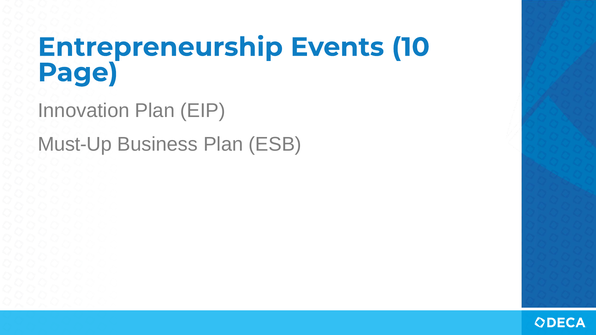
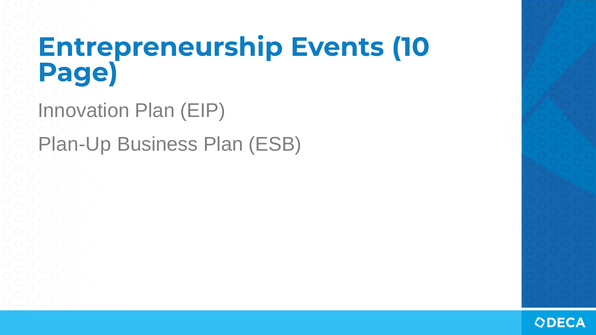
Must-Up: Must-Up -> Plan-Up (75, 144)
